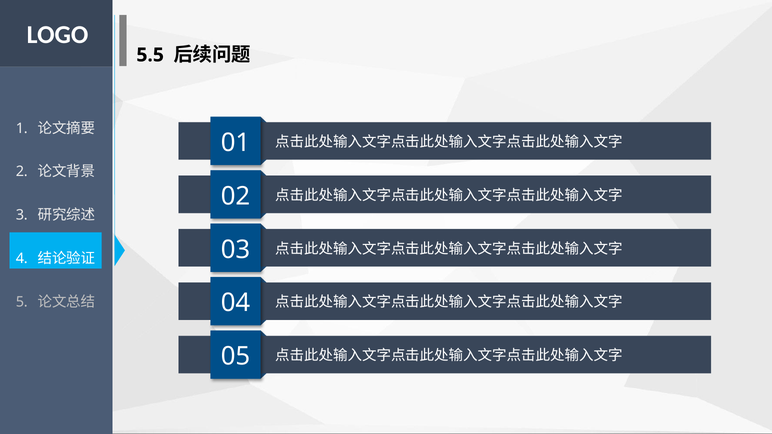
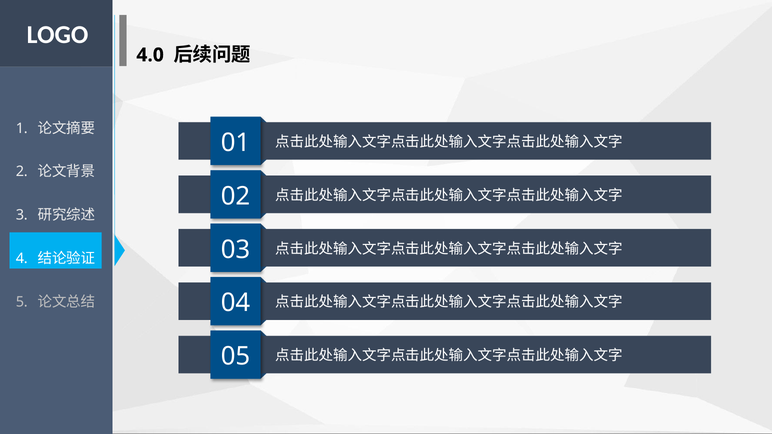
5.5: 5.5 -> 4.0 (150, 55)
